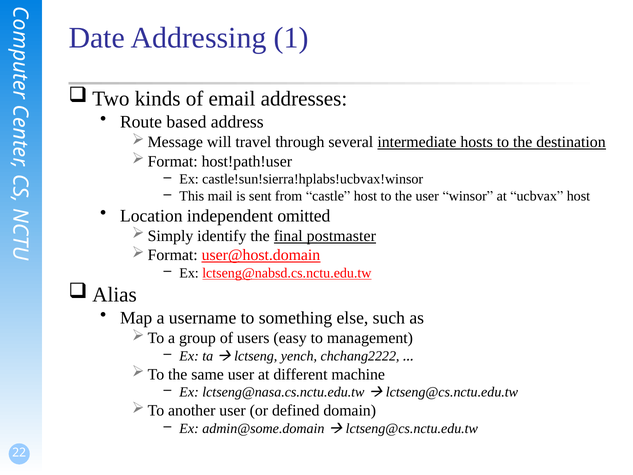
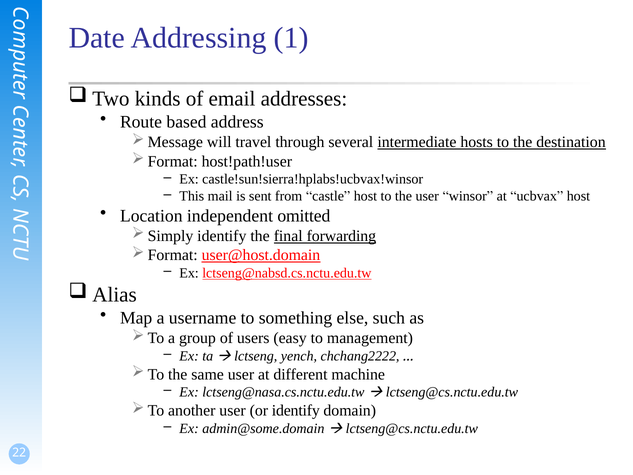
postmaster: postmaster -> forwarding (341, 236)
or defined: defined -> identify (296, 410)
